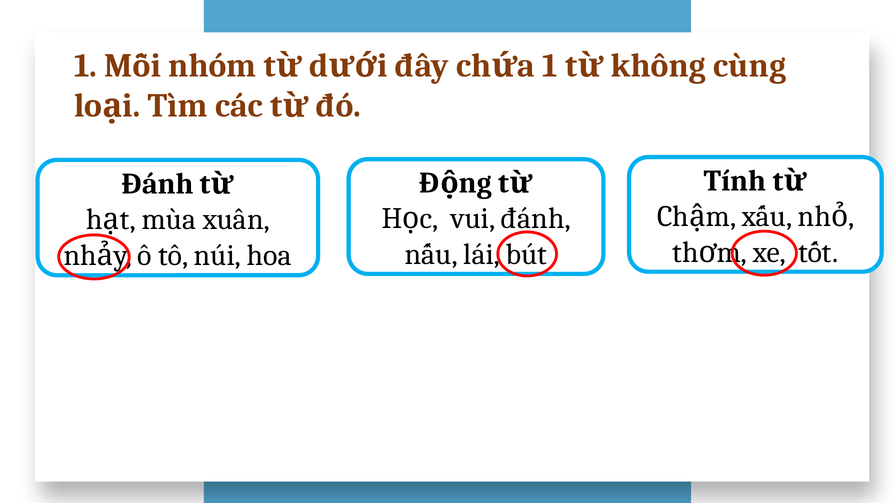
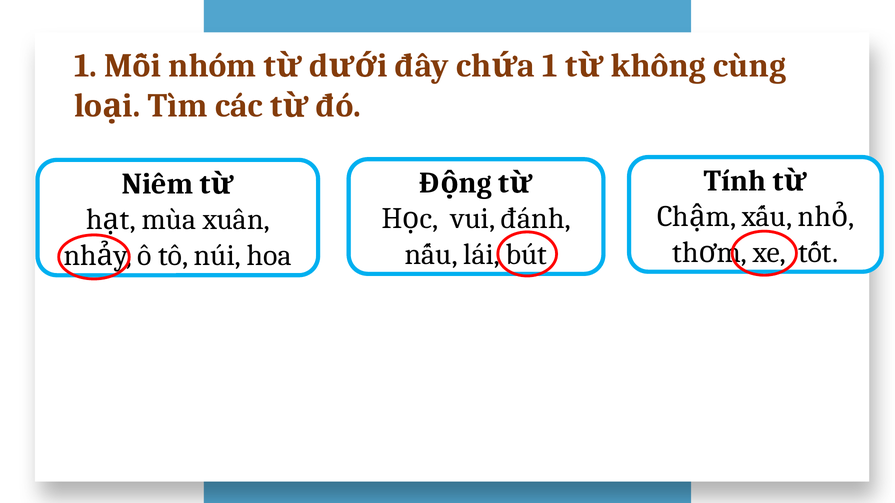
Đánh: Đánh -> Niềm (157, 184)
